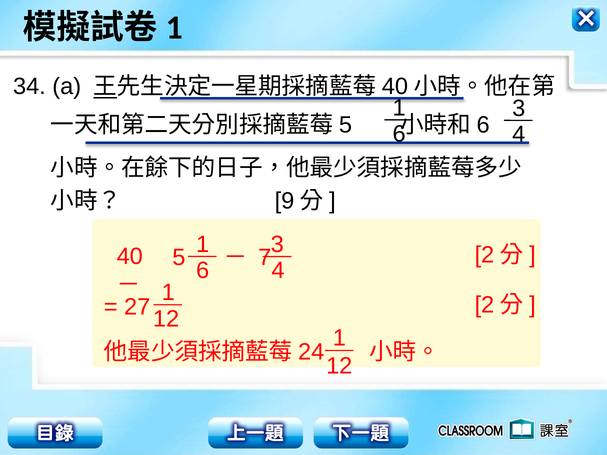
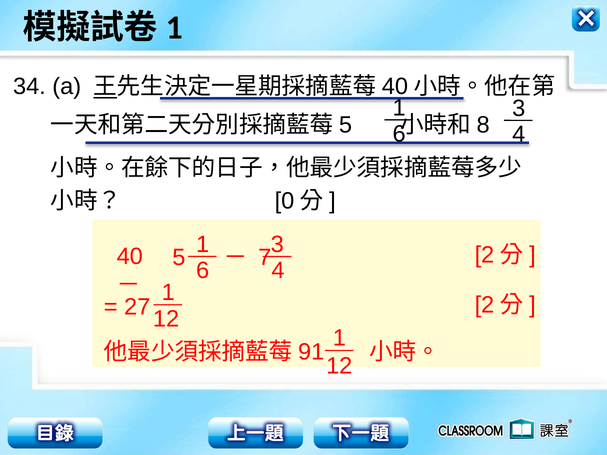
6: 6 -> 8 (483, 125)
9: 9 -> 0 (284, 201)
24: 24 -> 91 (311, 352)
